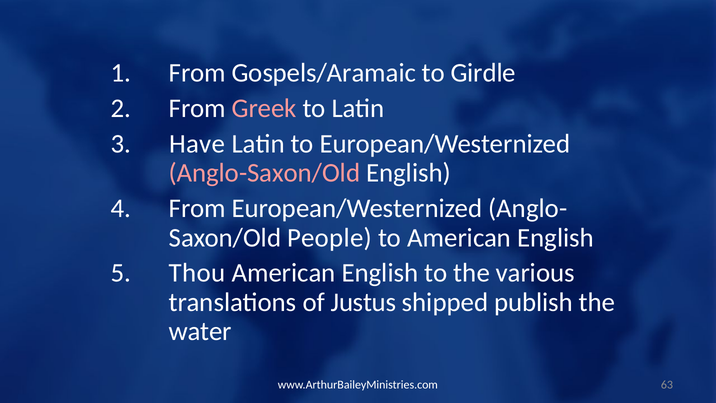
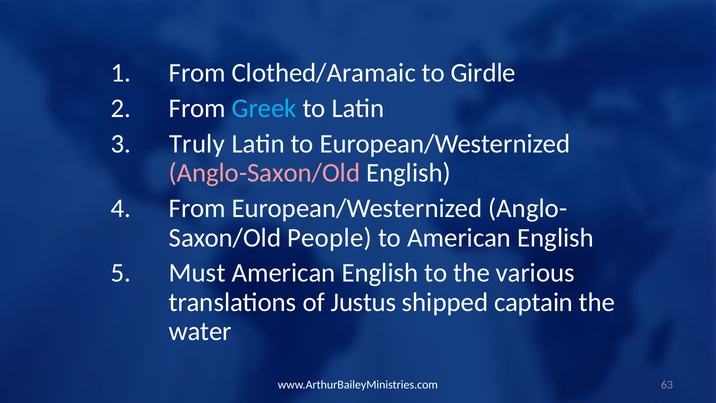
Gospels/Aramaic: Gospels/Aramaic -> Clothed/Aramaic (324, 73)
Greek colour: pink -> light blue (264, 109)
Have: Have -> Truly (197, 144)
Thou: Thou -> Must (197, 273)
publish: publish -> captain (534, 302)
